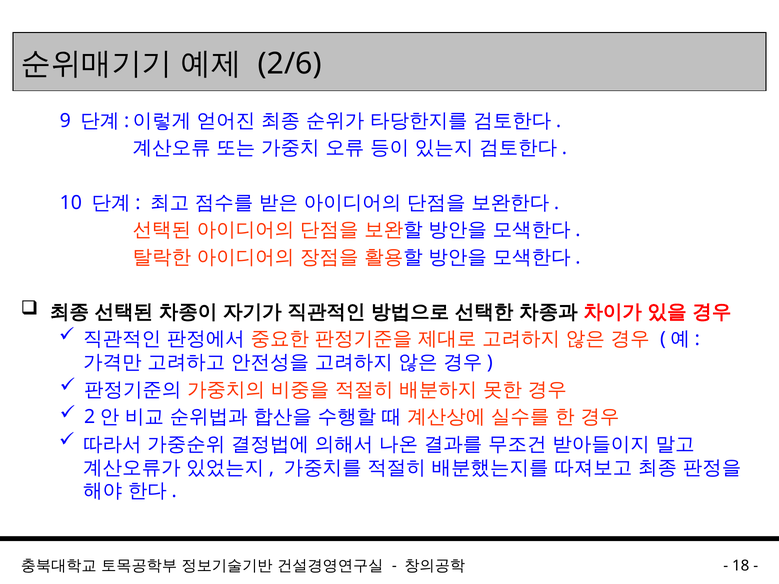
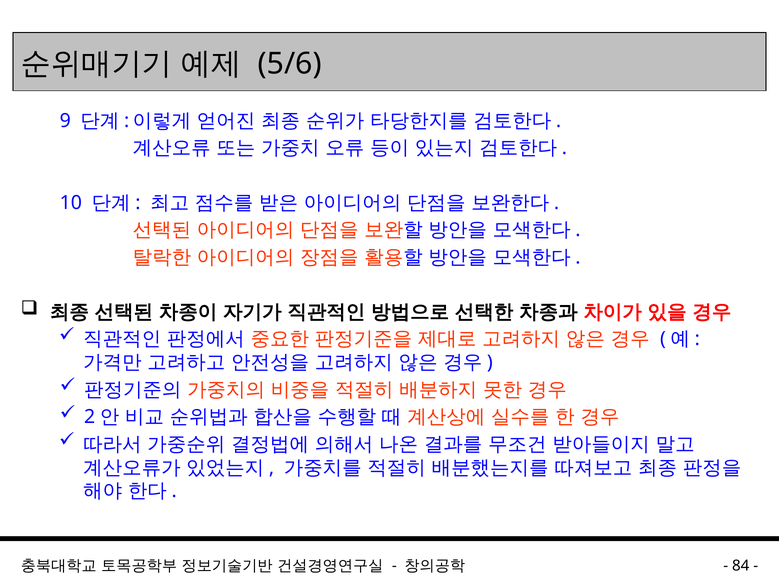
2/6: 2/6 -> 5/6 (290, 64)
18: 18 -> 84 (741, 566)
